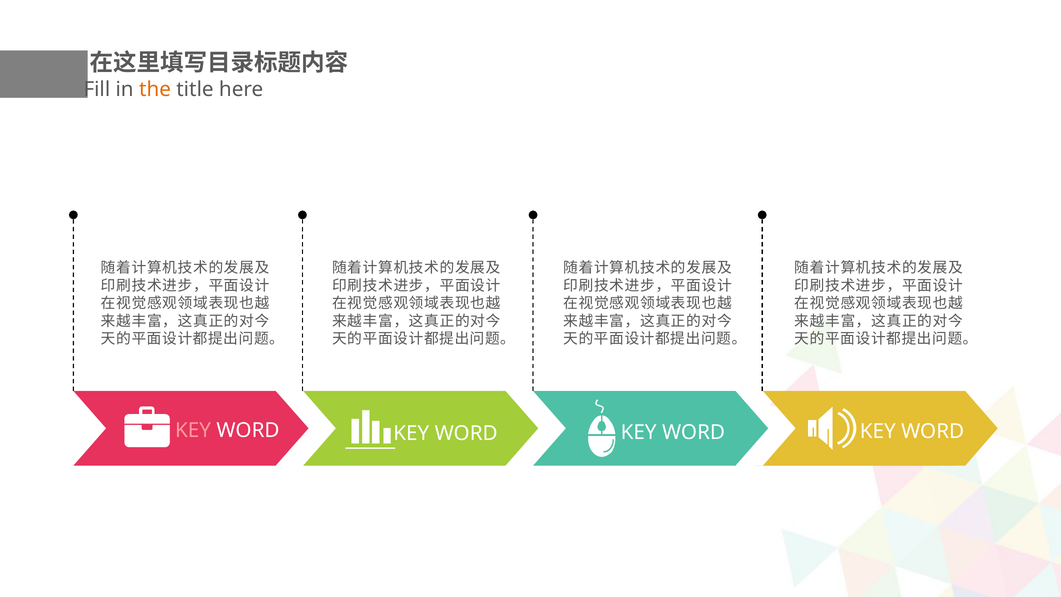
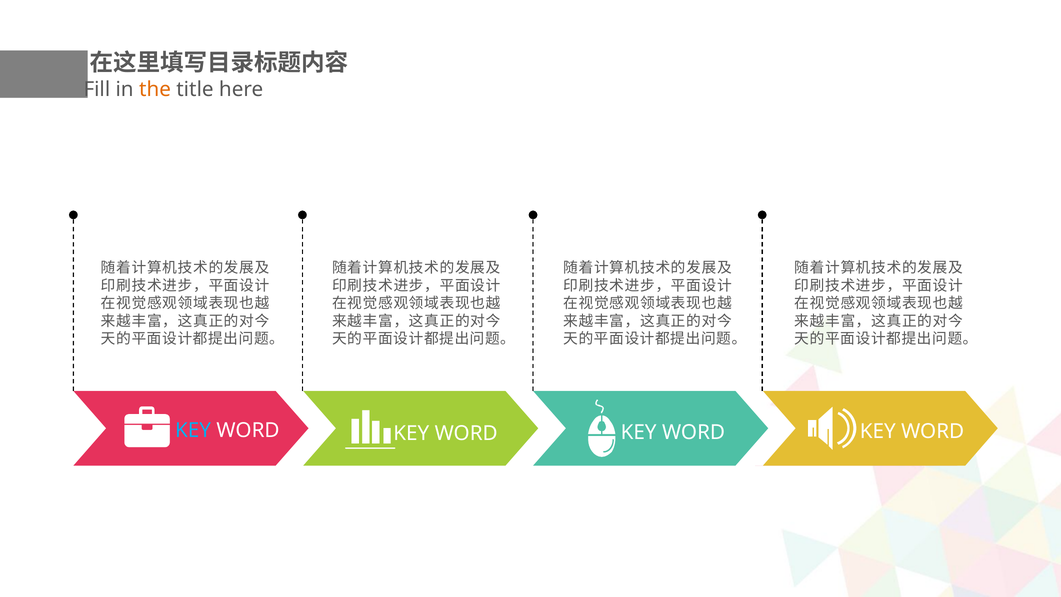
KEY colour: pink -> light blue (193, 430)
